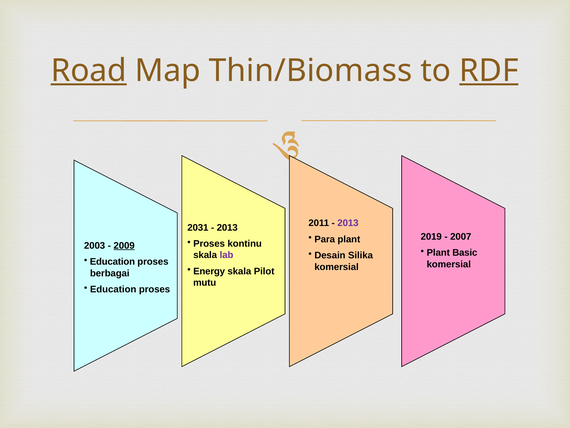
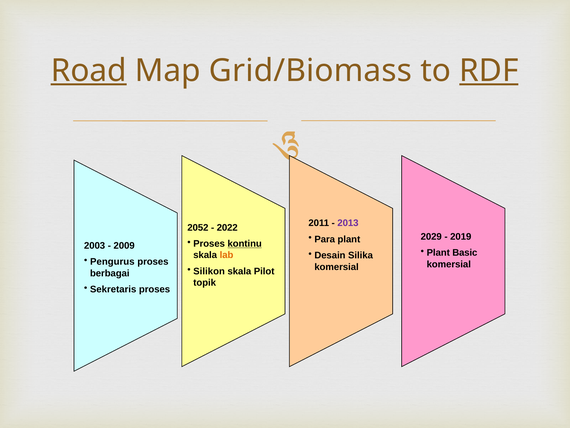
Thin/Biomass: Thin/Biomass -> Grid/Biomass (311, 71)
2031: 2031 -> 2052 (198, 227)
2013: 2013 -> 2022 (227, 227)
2019: 2019 -> 2029 (431, 236)
2007: 2007 -> 2019 (461, 236)
kontinu underline: none -> present (245, 243)
2009 underline: present -> none (124, 245)
lab colour: purple -> orange (227, 255)
Education: Education -> Pengurus (112, 262)
Energy: Energy -> Silikon (209, 271)
mutu: mutu -> topik (205, 282)
Education: Education -> Sekretaris (113, 289)
